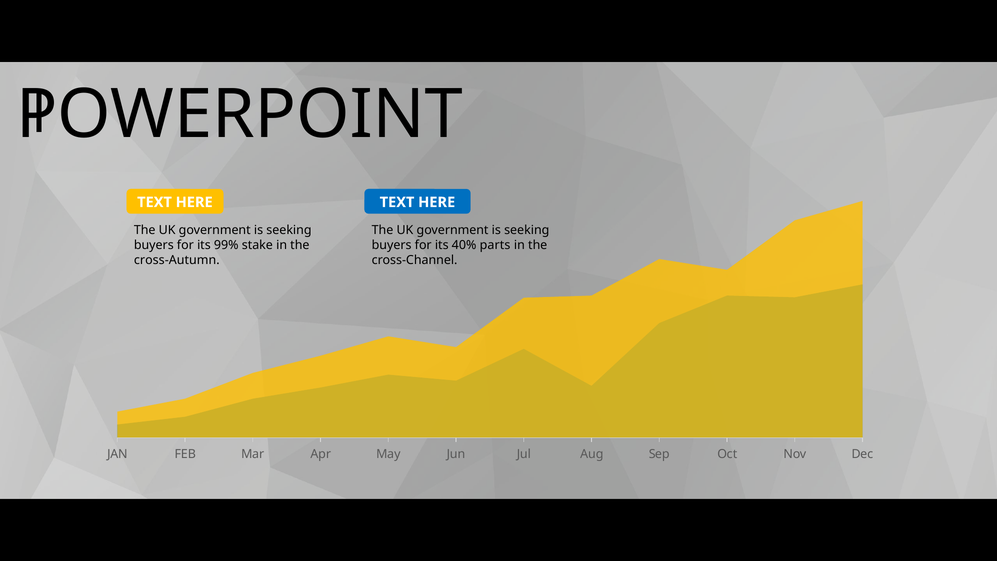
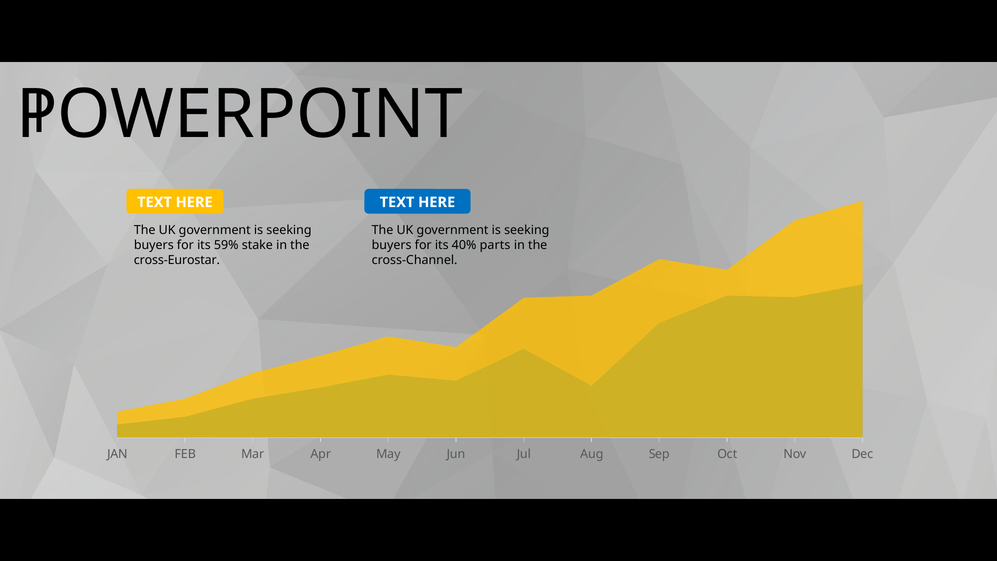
99%: 99% -> 59% (226, 245)
cross-Autumn: cross-Autumn -> cross-Eurostar (177, 260)
